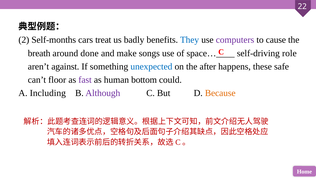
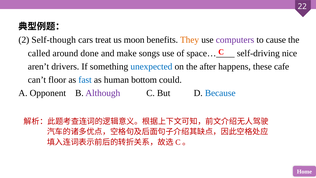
Self-months: Self-months -> Self-though (54, 40)
badly: badly -> moon (134, 40)
They colour: blue -> orange (190, 40)
breath: breath -> called (39, 53)
role: role -> nice (289, 53)
against: against -> drivers (65, 66)
safe: safe -> cafe (282, 66)
fast colour: purple -> blue (85, 80)
Including: Including -> Opponent (48, 93)
Because colour: orange -> blue (220, 93)
